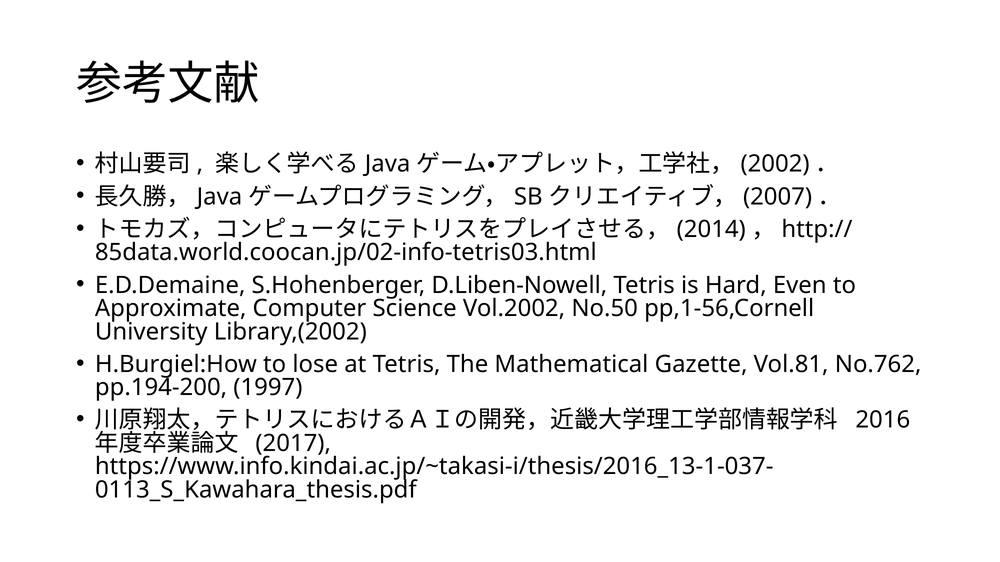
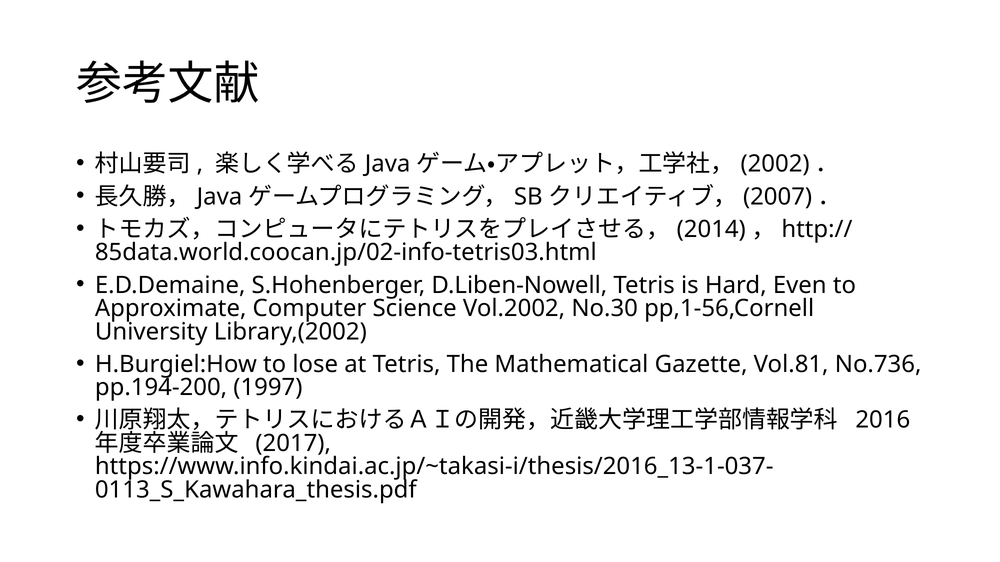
No.50: No.50 -> No.30 (605, 309)
No.762: No.762 -> No.736 (878, 365)
